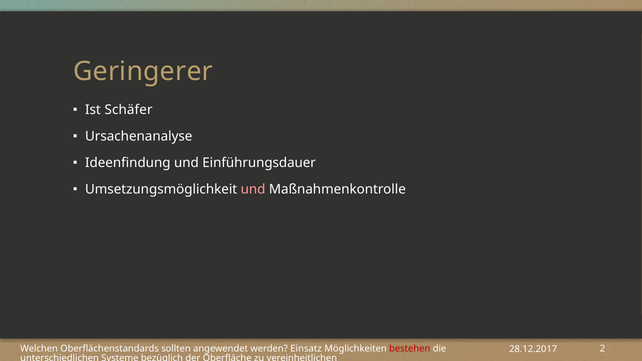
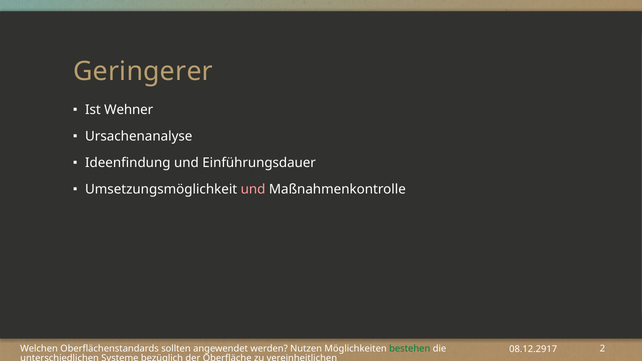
Schäfer: Schäfer -> Wehner (129, 110)
Einsatz: Einsatz -> Nutzen (306, 349)
bestehen colour: red -> green (410, 349)
28.12.2017: 28.12.2017 -> 08.12.2917 (533, 349)
